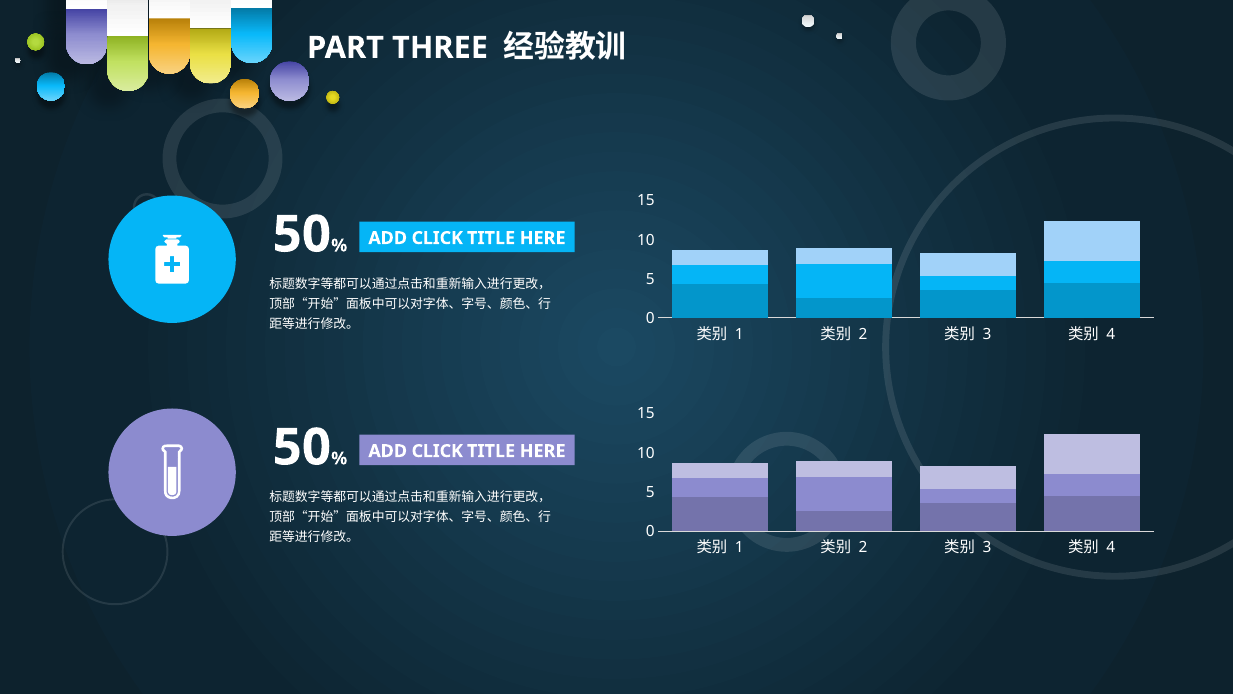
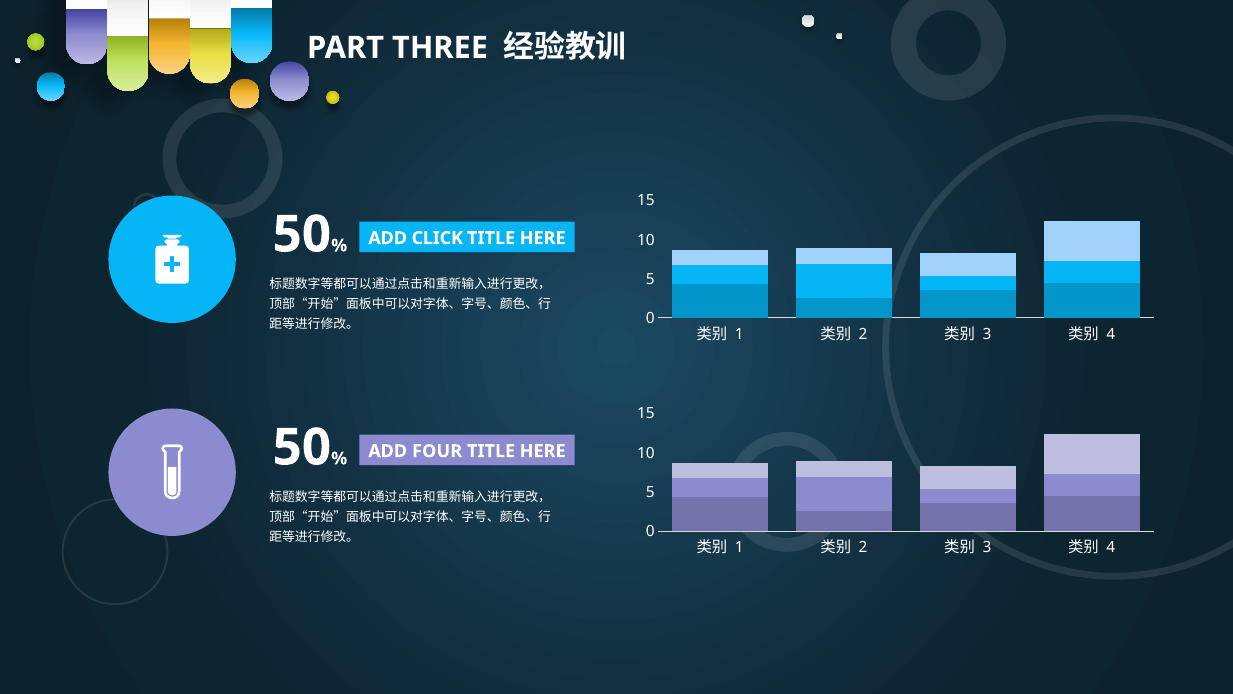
CLICK: CLICK -> FOUR (437, 451)
